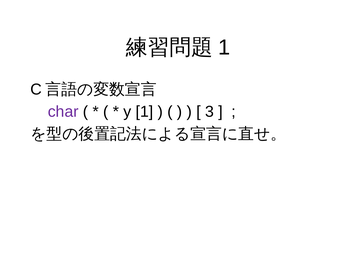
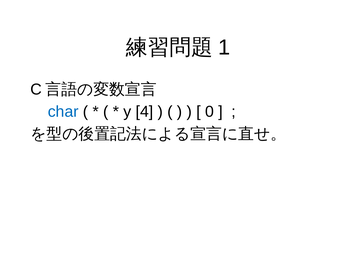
char colour: purple -> blue (63, 112)
y 1: 1 -> 4 (144, 112)
3: 3 -> 0 (209, 112)
